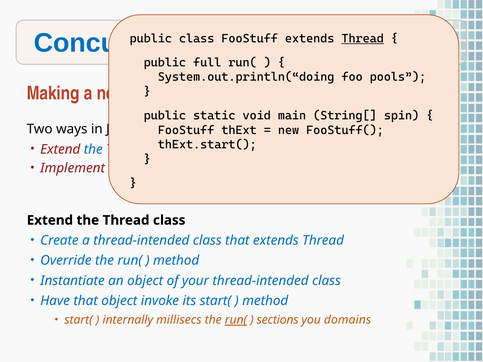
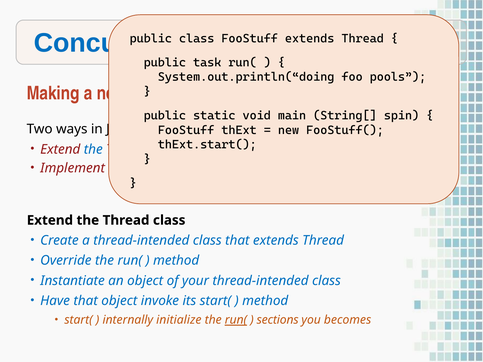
Thread underline: present -> none (363, 38)
full: full -> task (207, 63)
millisecs: millisecs -> initialize (179, 320)
domains: domains -> becomes (348, 320)
